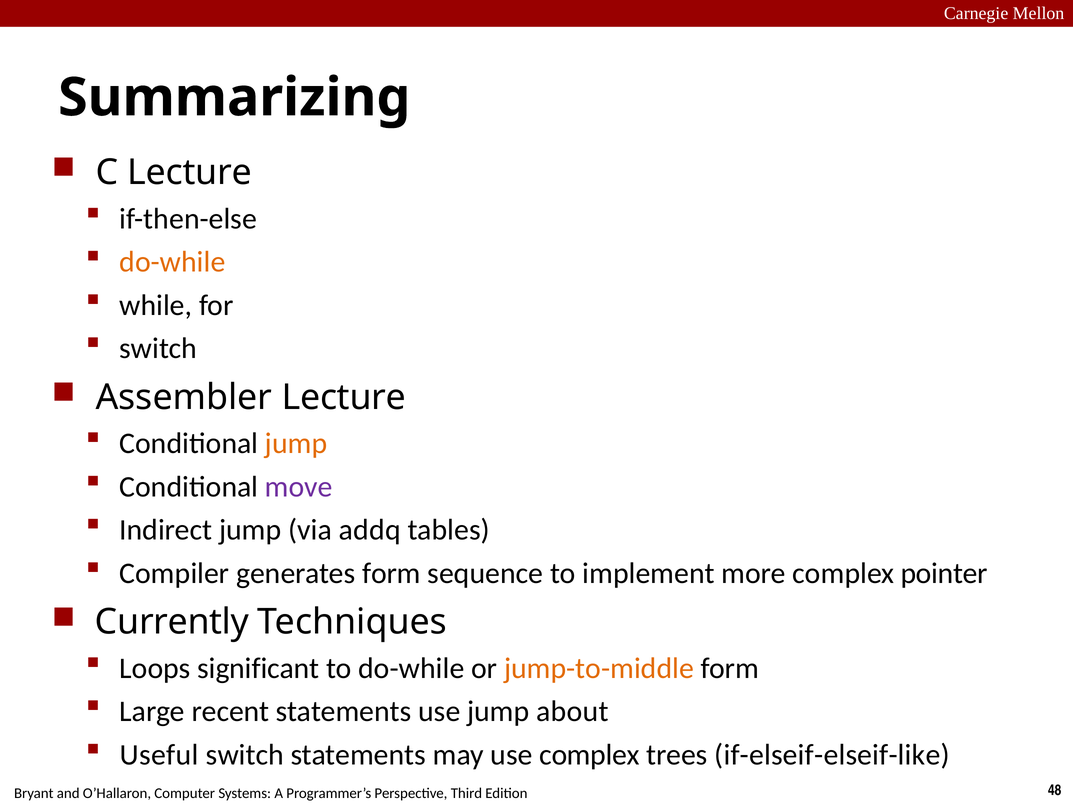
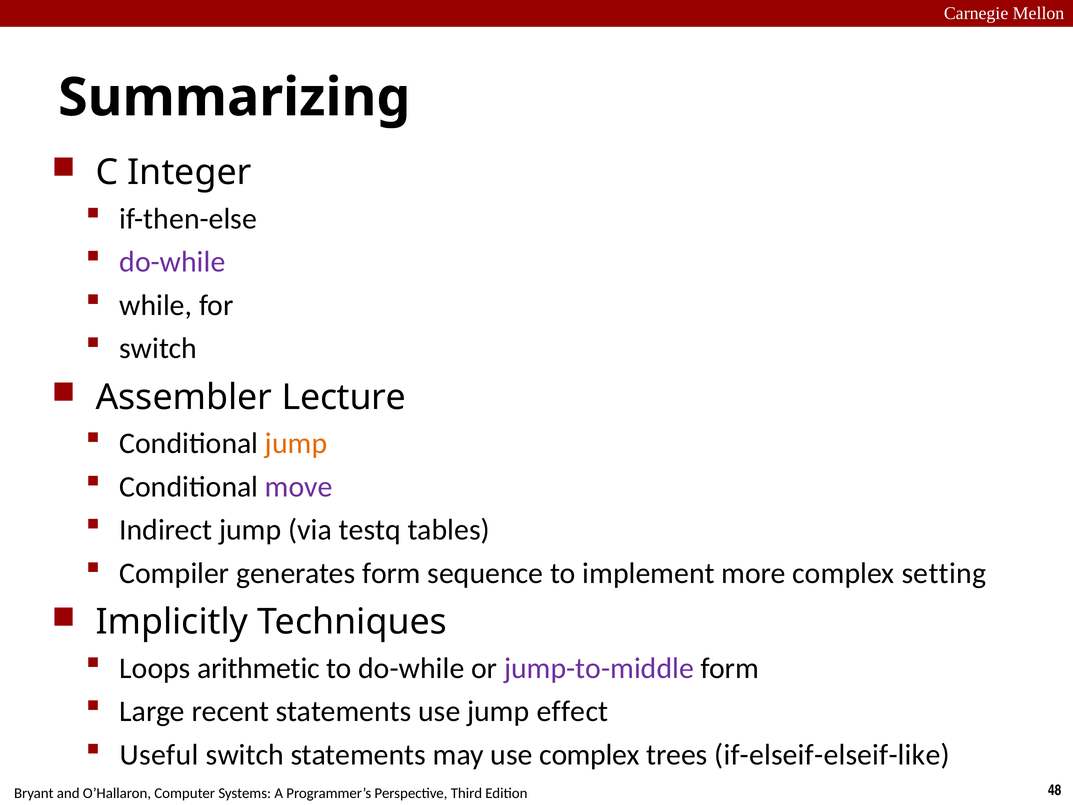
C Lecture: Lecture -> Integer (189, 172)
do-while colour: orange -> purple (172, 262)
addq: addq -> testq (370, 530)
pointer: pointer -> setting (944, 573)
Currently: Currently -> Implicitly (172, 622)
significant: significant -> arithmetic (258, 668)
jump-to-middle colour: orange -> purple (599, 668)
about: about -> effect (572, 711)
